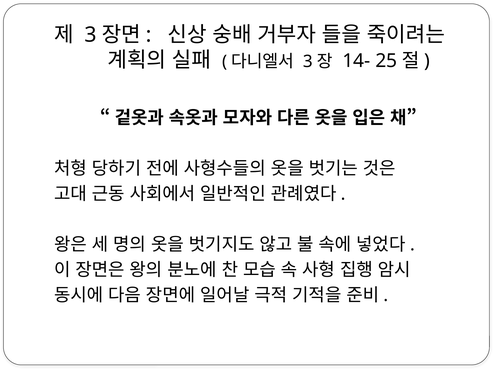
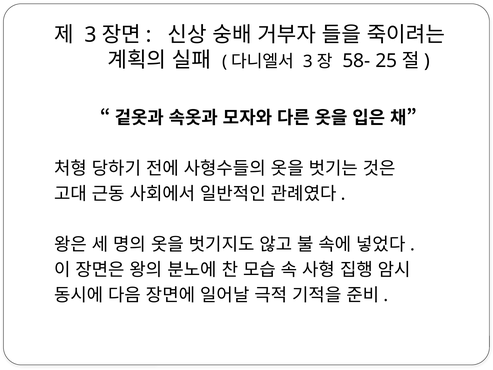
14-: 14- -> 58- (356, 61)
